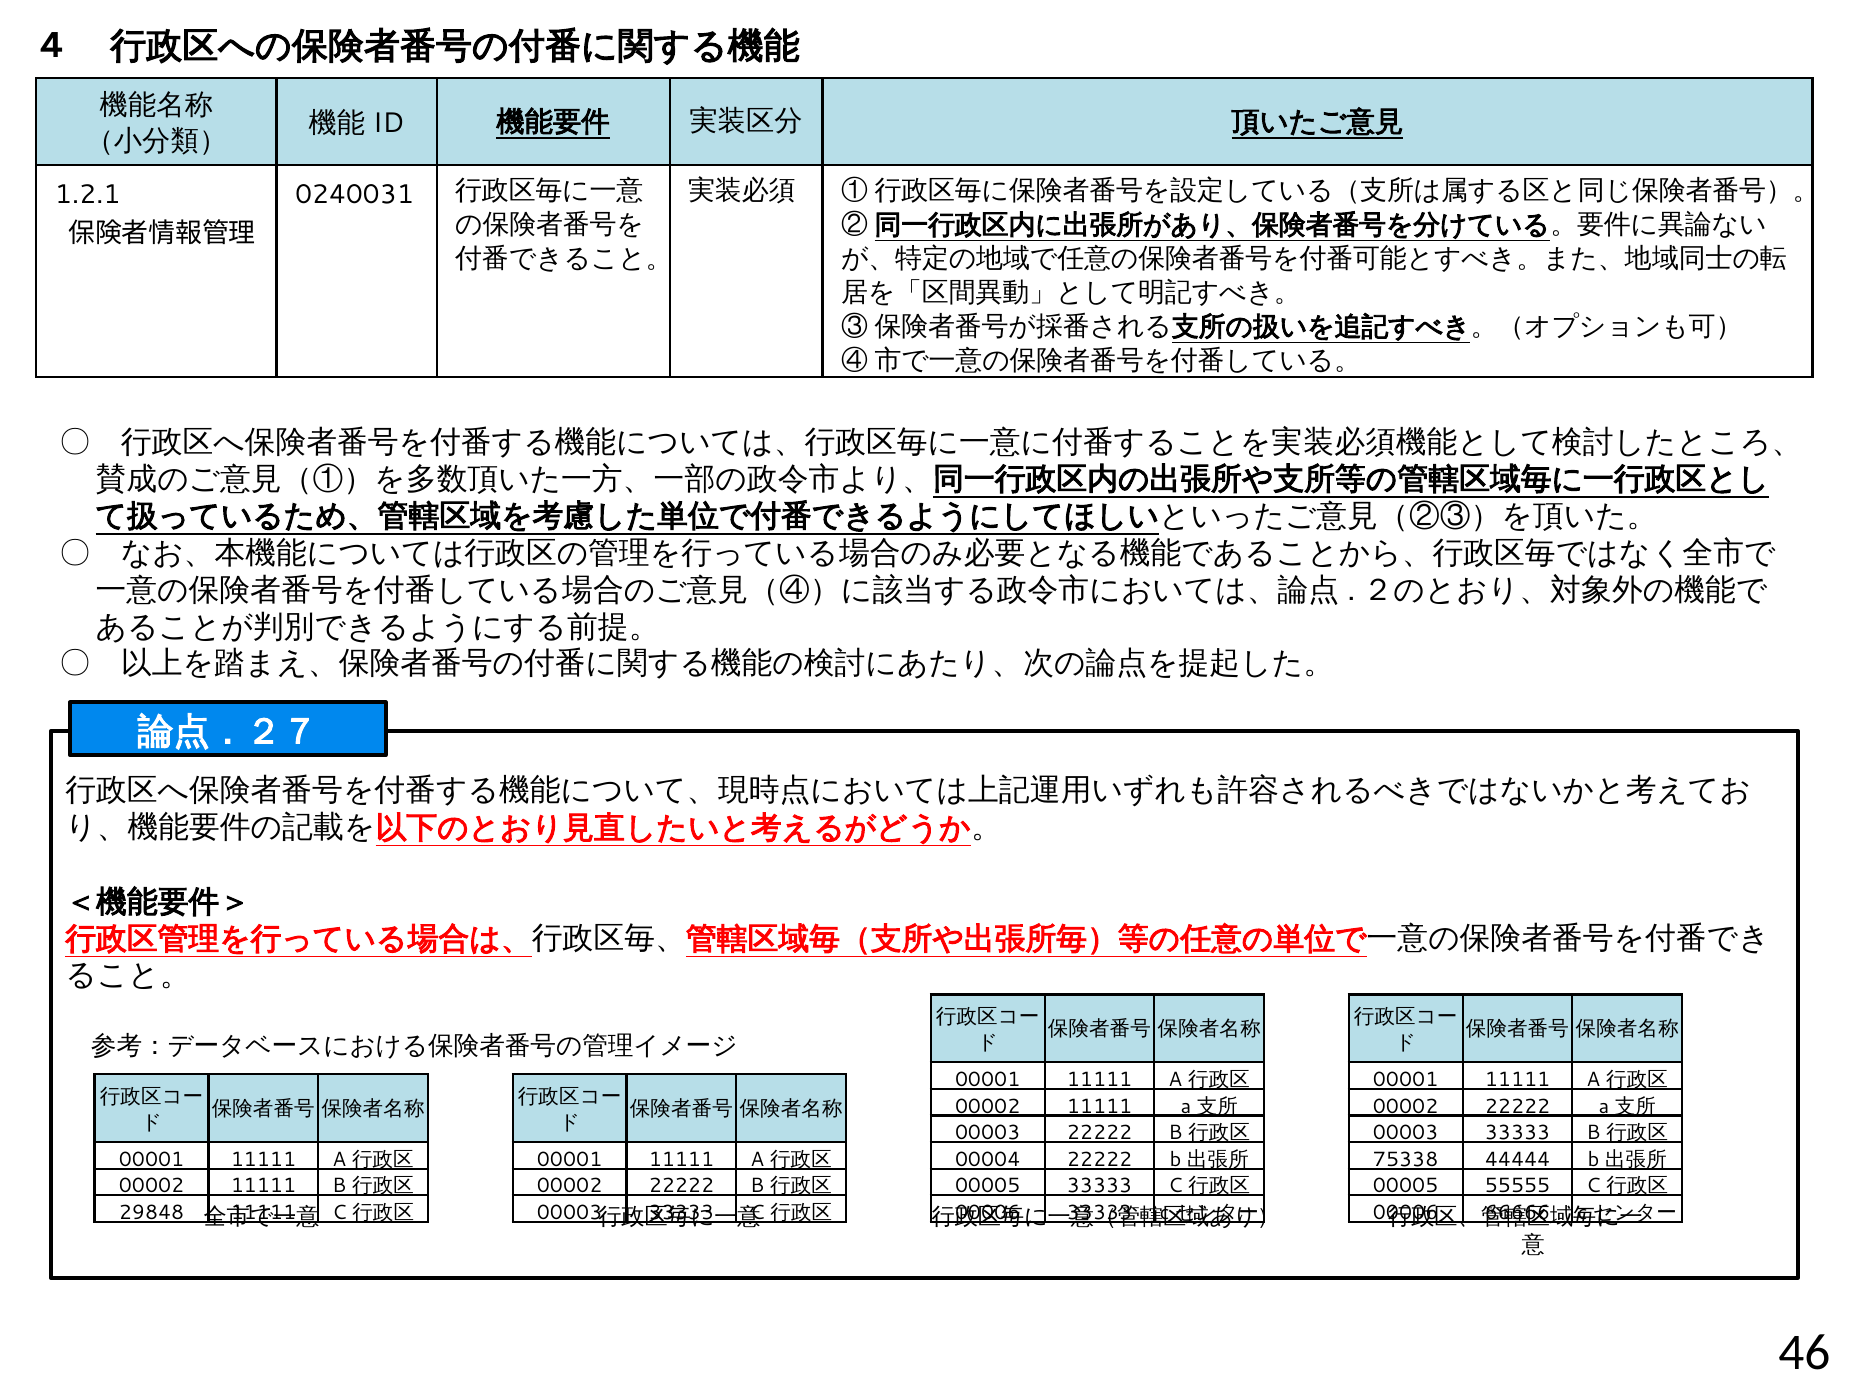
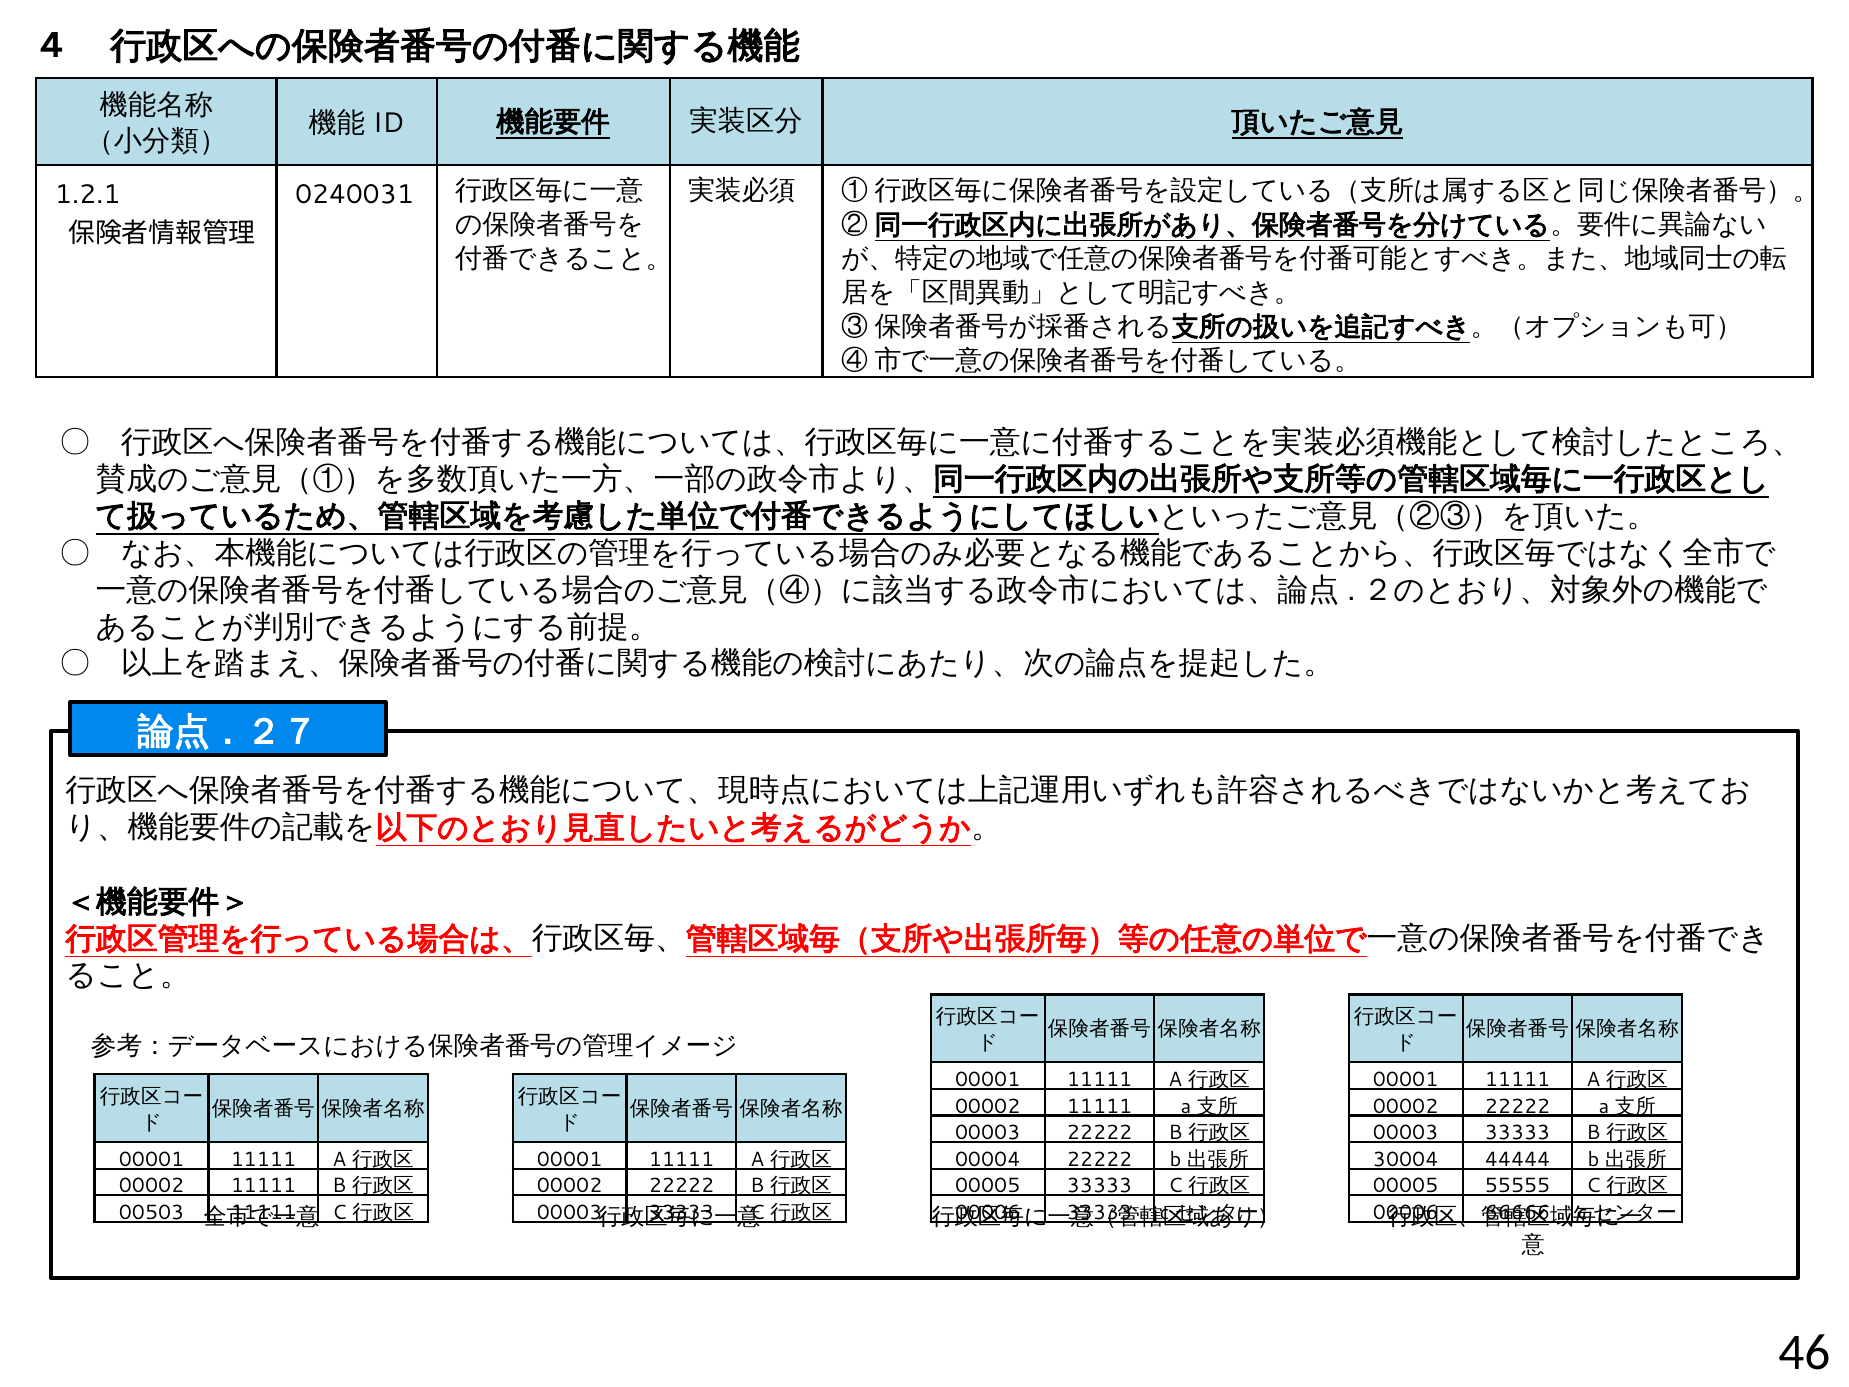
75338: 75338 -> 30004 (1406, 1159)
29848: 29848 -> 00503 (152, 1213)
